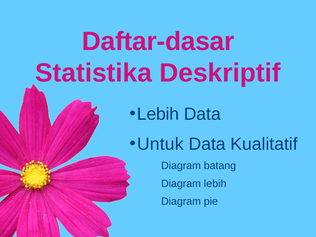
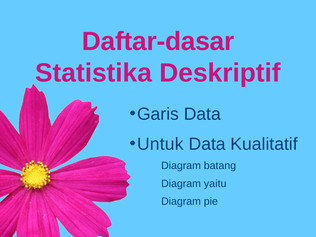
Lebih: Lebih -> Garis (158, 114)
Diagram lebih: lebih -> yaitu (215, 184)
